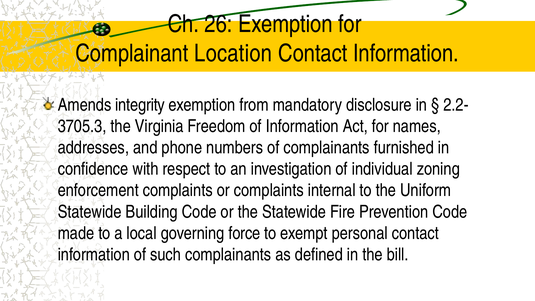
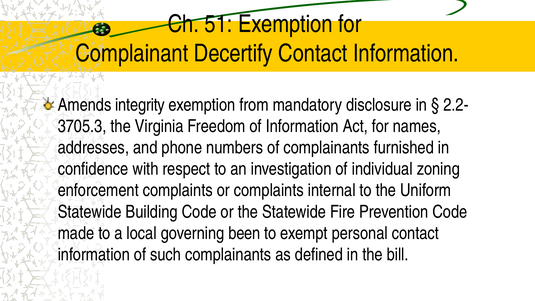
26: 26 -> 51 (218, 24)
Location: Location -> Decertify (233, 54)
force: force -> been (244, 233)
